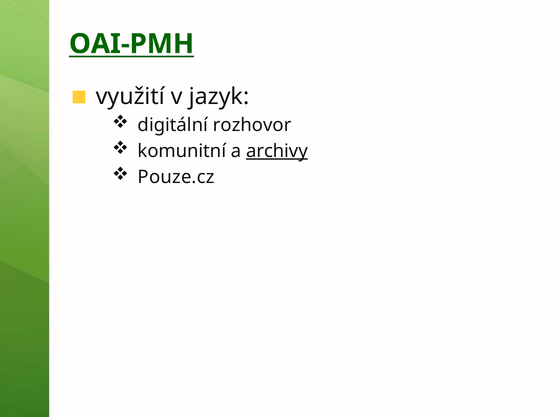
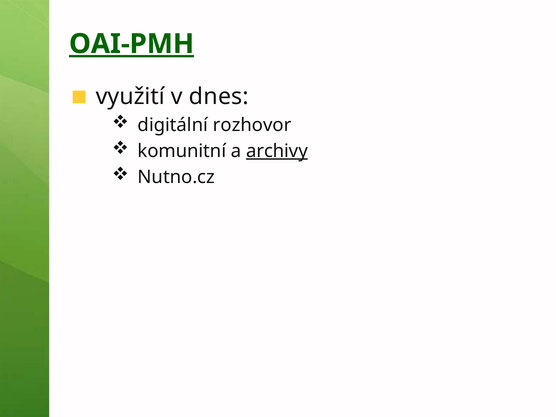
OAI-PMH underline: none -> present (132, 44)
jazyk: jazyk -> dnes (219, 97)
Pouze.cz: Pouze.cz -> Nutno.cz (176, 177)
